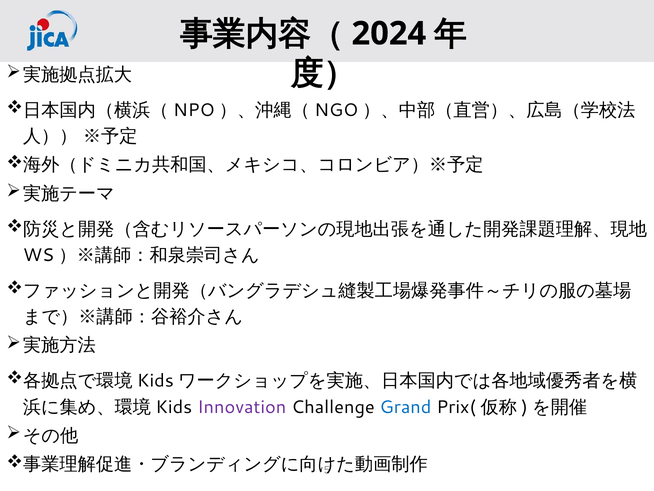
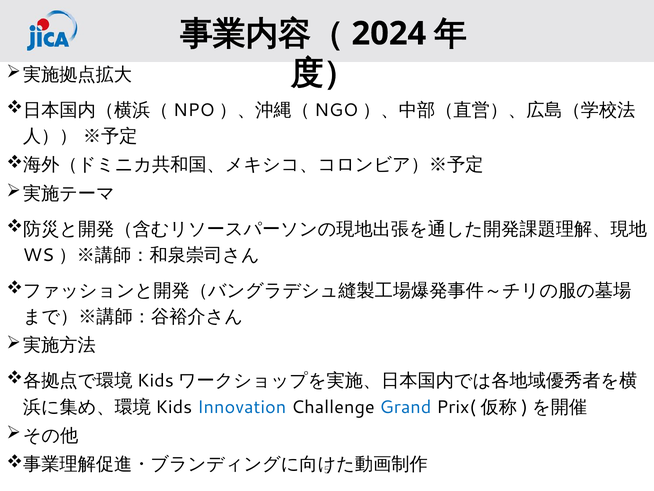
Innovation colour: purple -> blue (242, 407)
